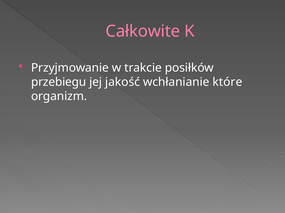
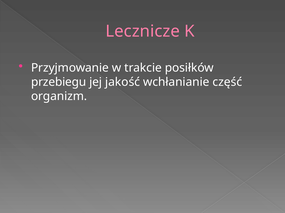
Całkowite: Całkowite -> Lecznicze (143, 31)
które: które -> część (227, 82)
